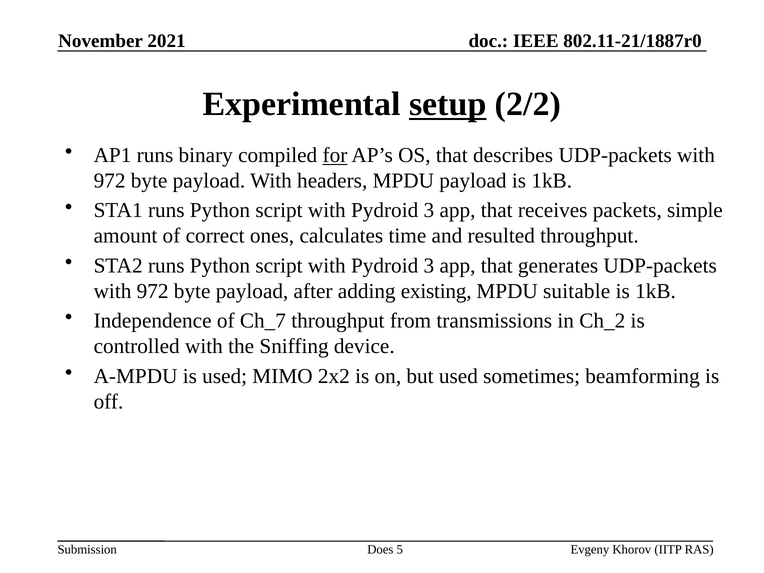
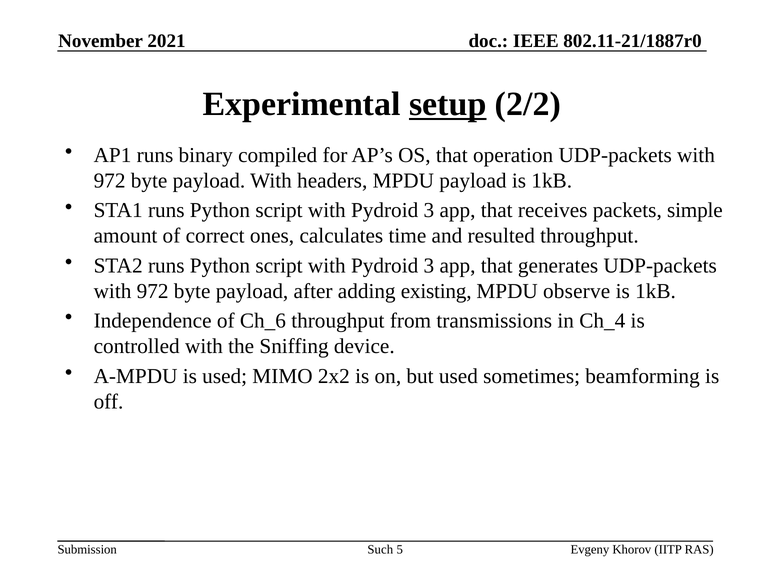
for underline: present -> none (335, 155)
describes: describes -> operation (513, 155)
suitable: suitable -> observe (577, 291)
Ch_7: Ch_7 -> Ch_6 (263, 321)
Ch_2: Ch_2 -> Ch_4 (602, 321)
Does: Does -> Such (380, 550)
